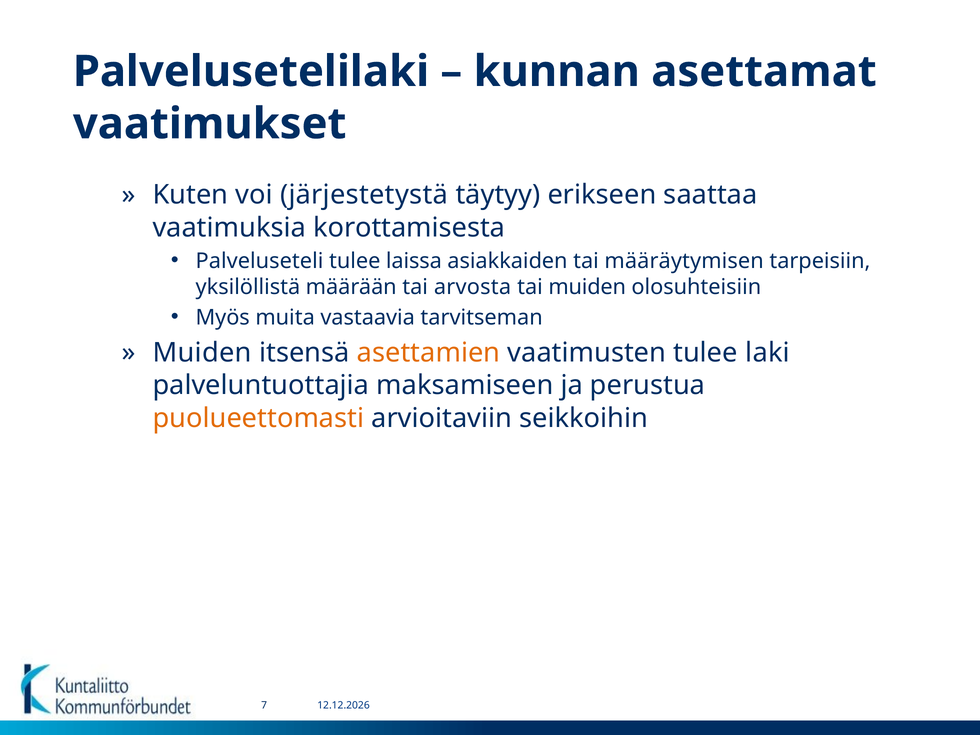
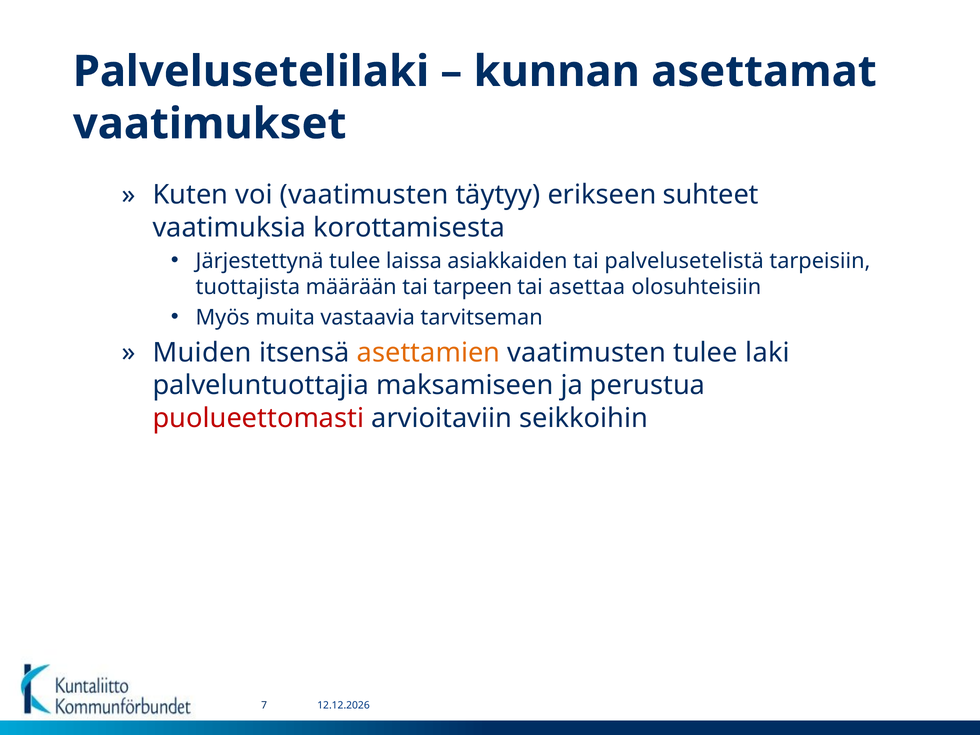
voi järjestetystä: järjestetystä -> vaatimusten (364, 195)
saattaa: saattaa -> suhteet (711, 195)
Palveluseteli: Palveluseteli -> Järjestettynä (260, 261)
määräytymisen: määräytymisen -> palvelusetelistä (684, 261)
yksilöllistä: yksilöllistä -> tuottajista (248, 287)
arvosta: arvosta -> tarpeen (473, 287)
tai muiden: muiden -> asettaa (587, 287)
puolueettomasti colour: orange -> red (258, 418)
